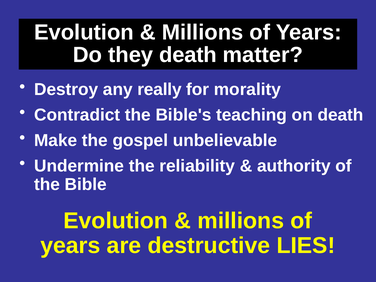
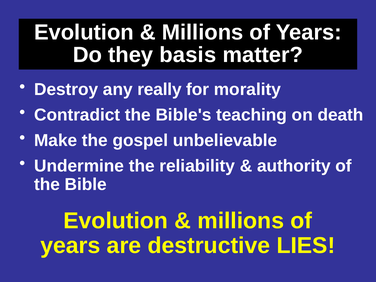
they death: death -> basis (188, 55)
